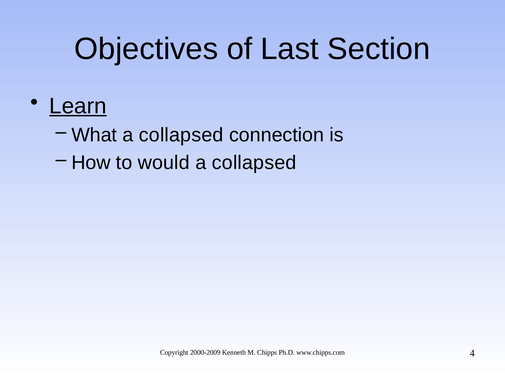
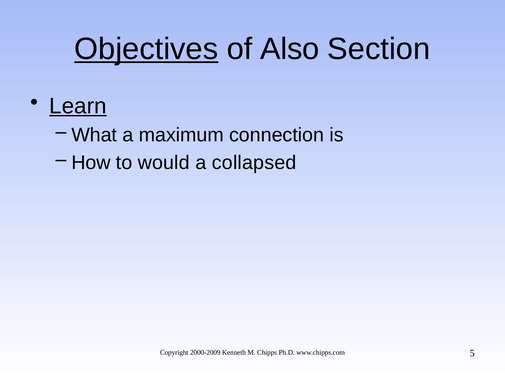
Objectives underline: none -> present (146, 49)
Last: Last -> Also (290, 49)
What a collapsed: collapsed -> maximum (181, 135)
4: 4 -> 5 (472, 353)
